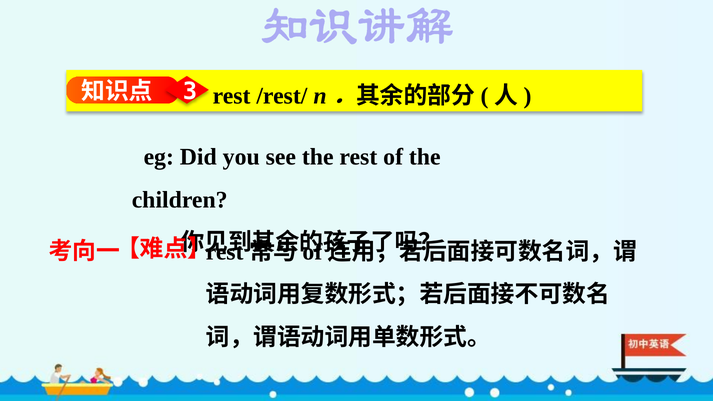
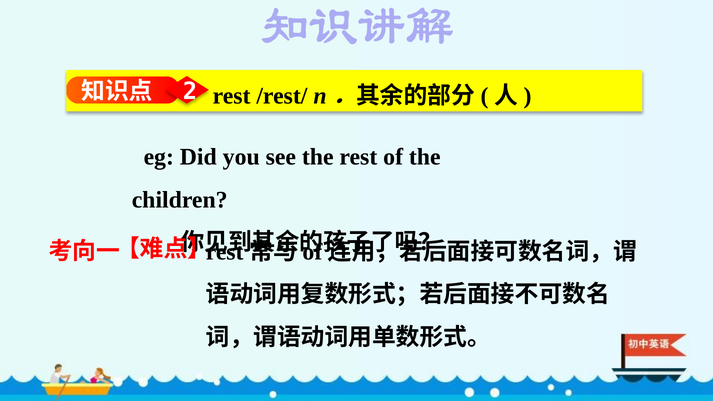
3: 3 -> 2 (190, 92)
